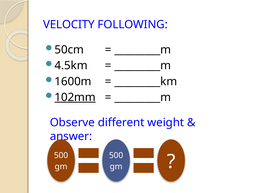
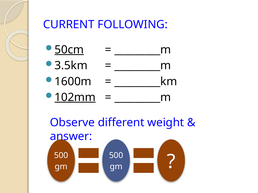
VELOCITY: VELOCITY -> CURRENT (69, 25)
50cm underline: none -> present (69, 50)
4.5km: 4.5km -> 3.5km (71, 66)
